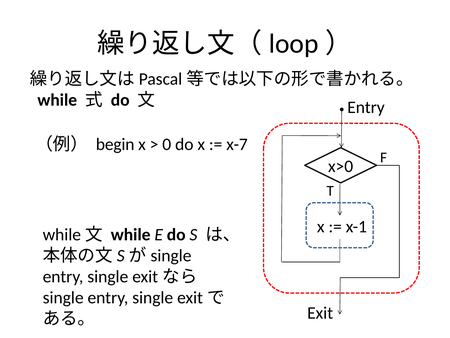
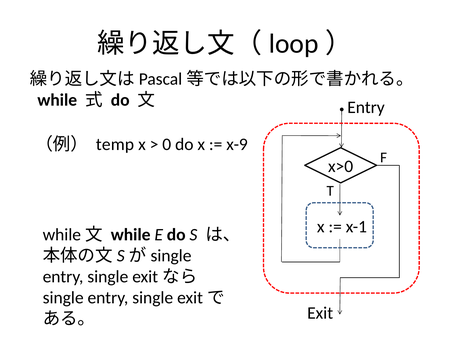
begin: begin -> temp (115, 144)
x-7: x-7 -> x-9 (237, 144)
